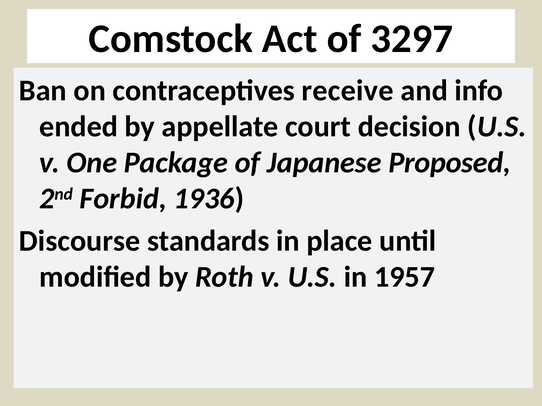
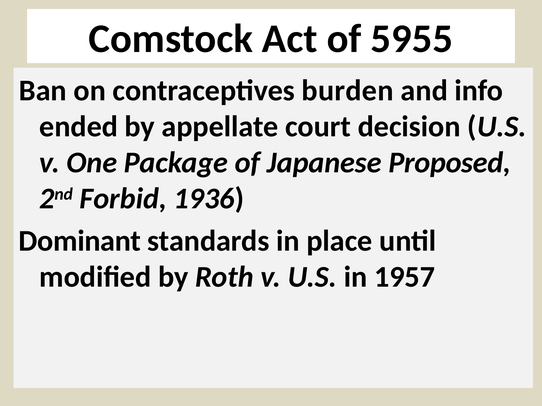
3297: 3297 -> 5955 (412, 39)
receive: receive -> burden (348, 91)
Discourse: Discourse -> Dominant (80, 241)
